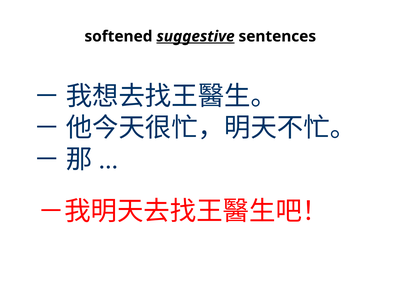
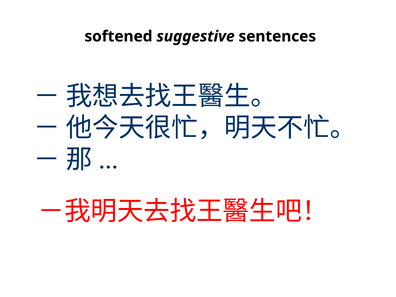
suggestive underline: present -> none (196, 36)
